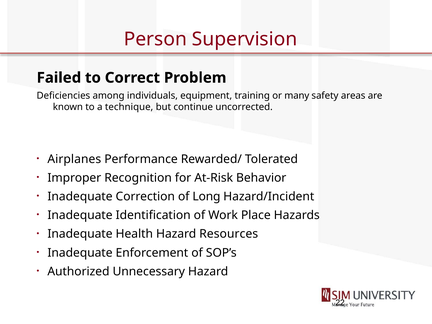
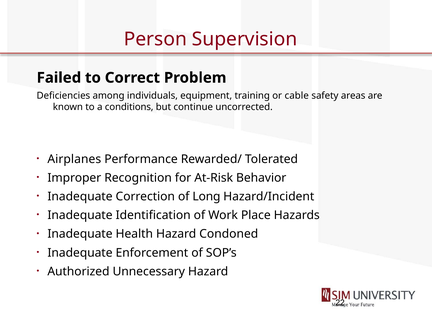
many: many -> cable (297, 96)
technique: technique -> conditions (129, 107)
Resources: Resources -> Condoned (229, 234)
